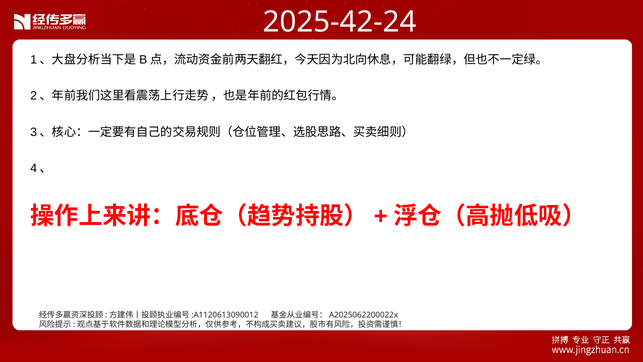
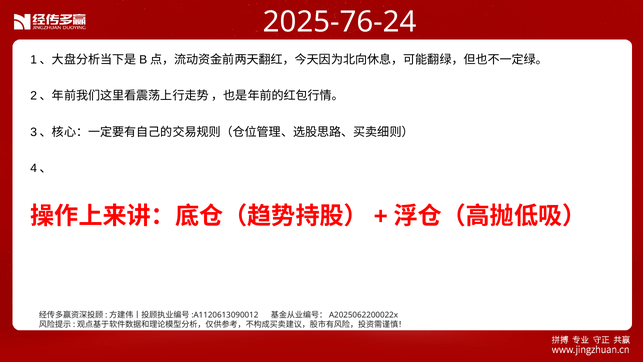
2025-42-24: 2025-42-24 -> 2025-76-24 (340, 22)
